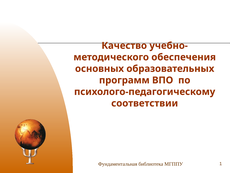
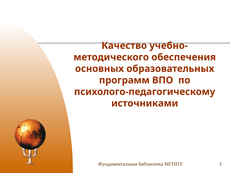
соответствии: соответствии -> источниками (145, 103)
